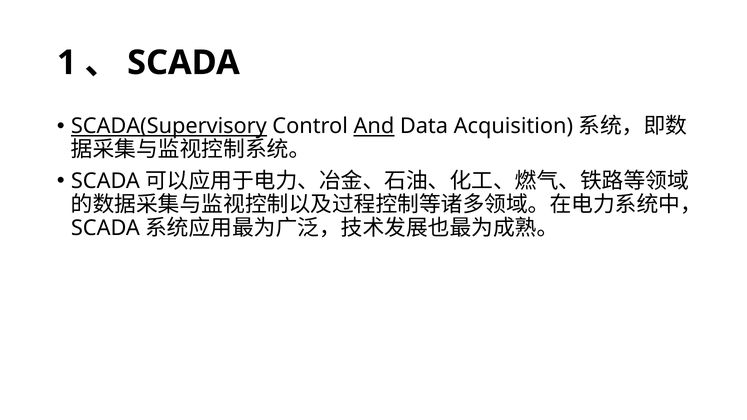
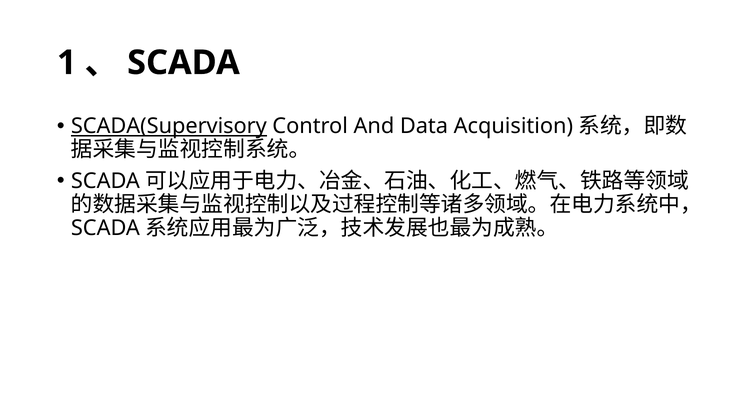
And underline: present -> none (374, 126)
